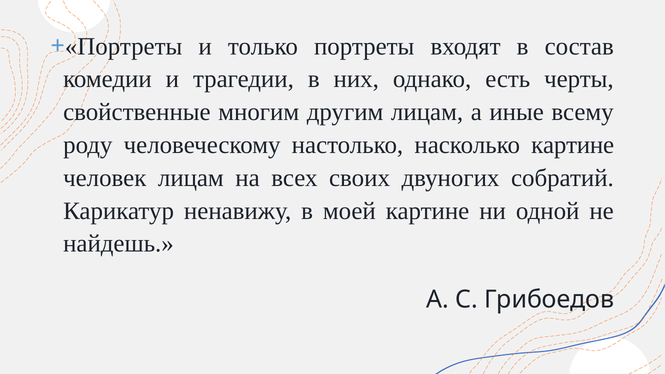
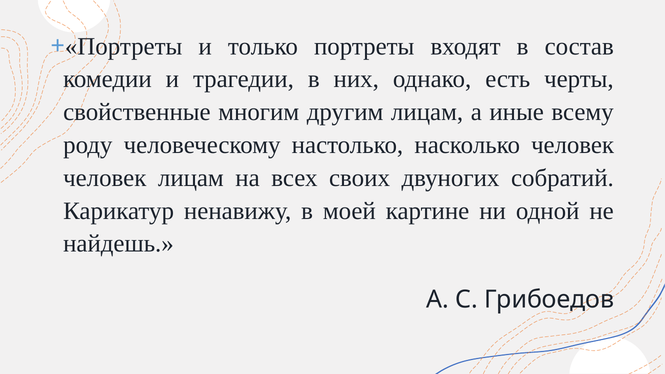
насколько картине: картине -> человек (573, 145)
